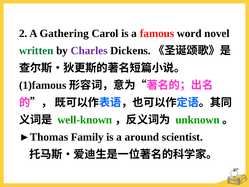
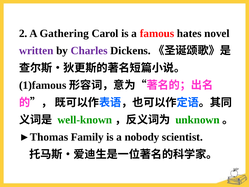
word: word -> hates (189, 33)
written colour: green -> purple (36, 51)
around: around -> nobody (142, 137)
